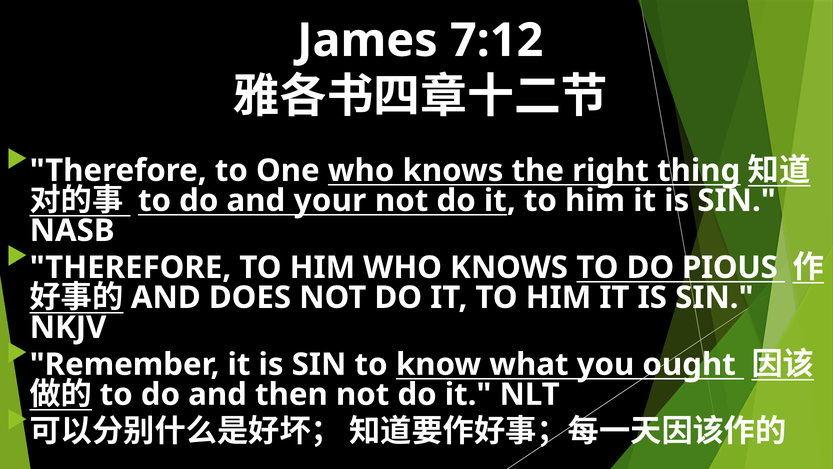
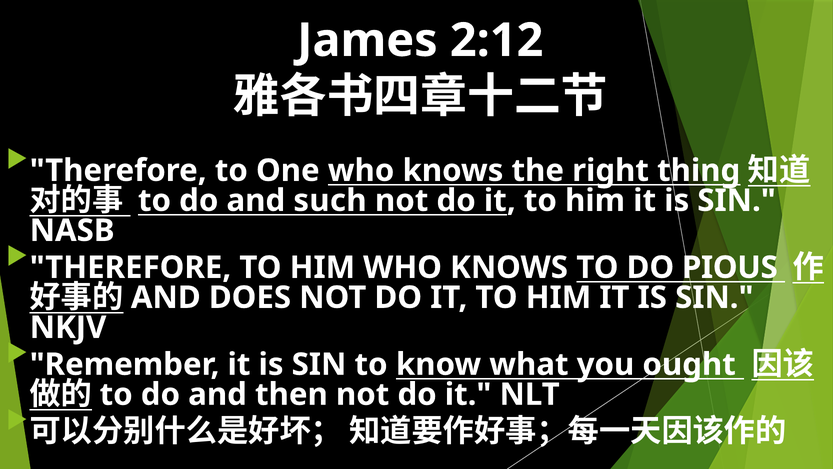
7:12: 7:12 -> 2:12 (497, 40)
your: your -> such (330, 200)
